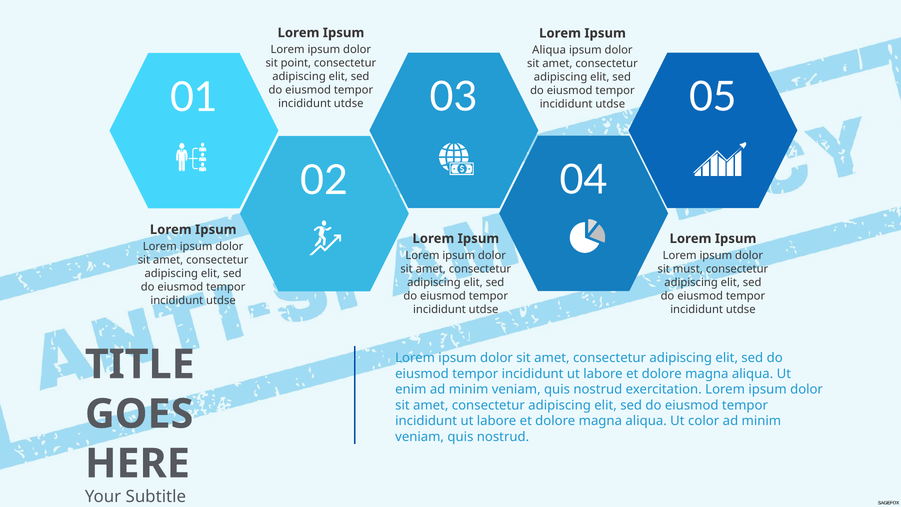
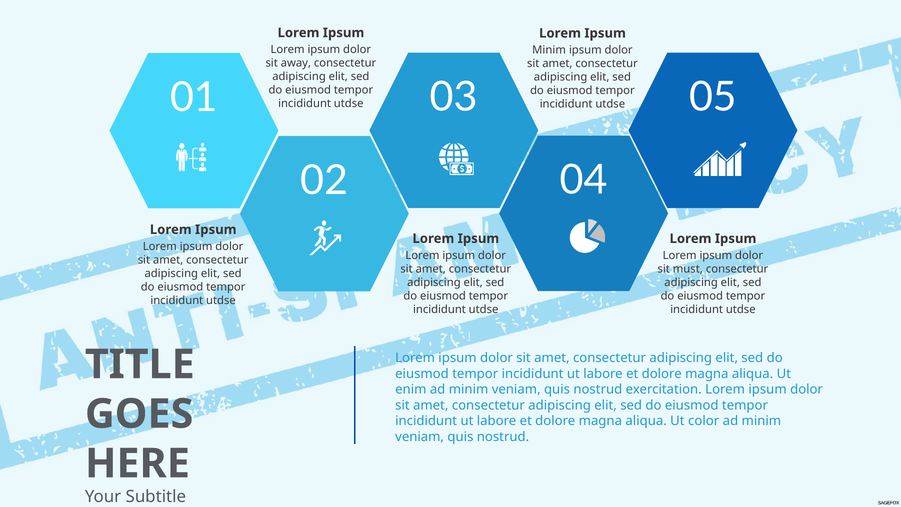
Aliqua: Aliqua -> Minim (549, 50)
point: point -> away (296, 63)
